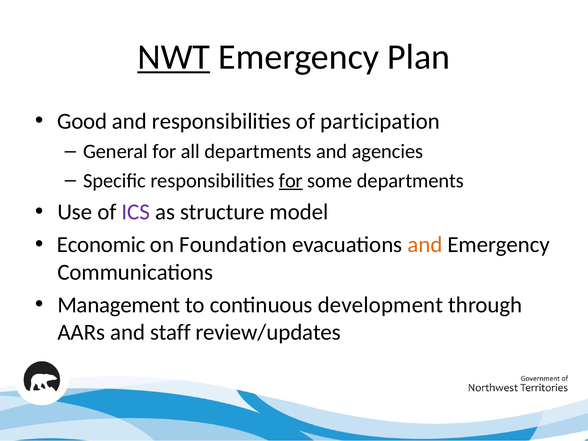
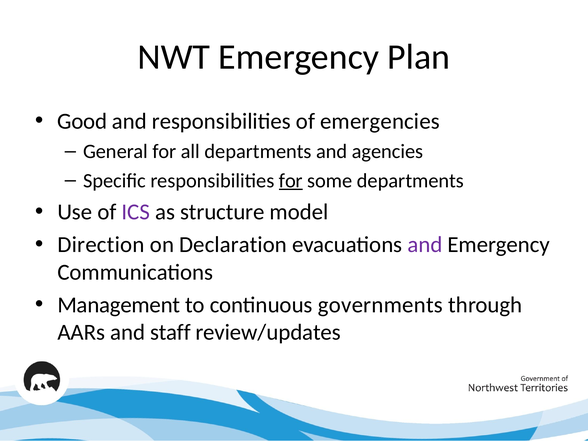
NWT underline: present -> none (174, 57)
participation: participation -> emergencies (380, 121)
Economic: Economic -> Direction (101, 245)
Foundation: Foundation -> Declaration (233, 245)
and colour: orange -> purple (425, 245)
development: development -> governments (380, 305)
